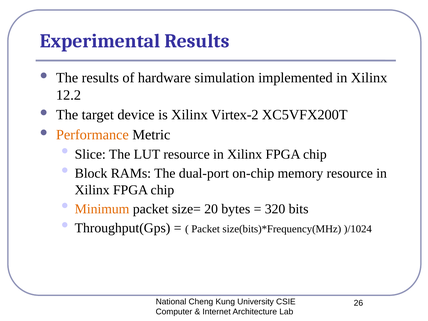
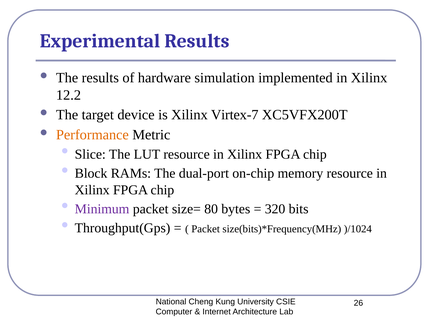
Virtex-2: Virtex-2 -> Virtex-7 (235, 115)
Minimum colour: orange -> purple (102, 209)
20: 20 -> 80 (211, 209)
